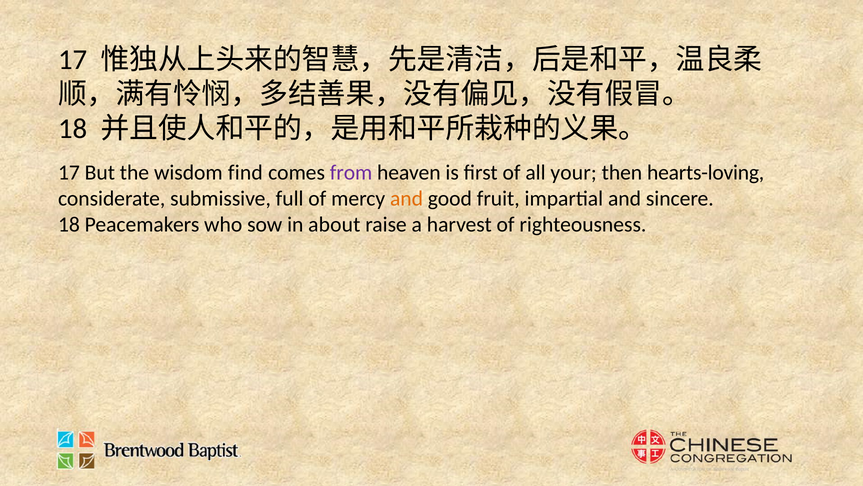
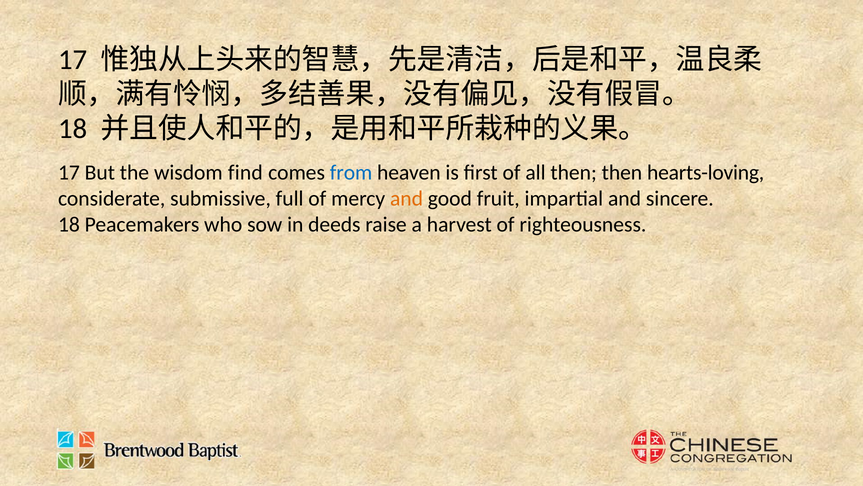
from colour: purple -> blue (351, 173)
all your: your -> then (574, 173)
about: about -> deeds (334, 224)
